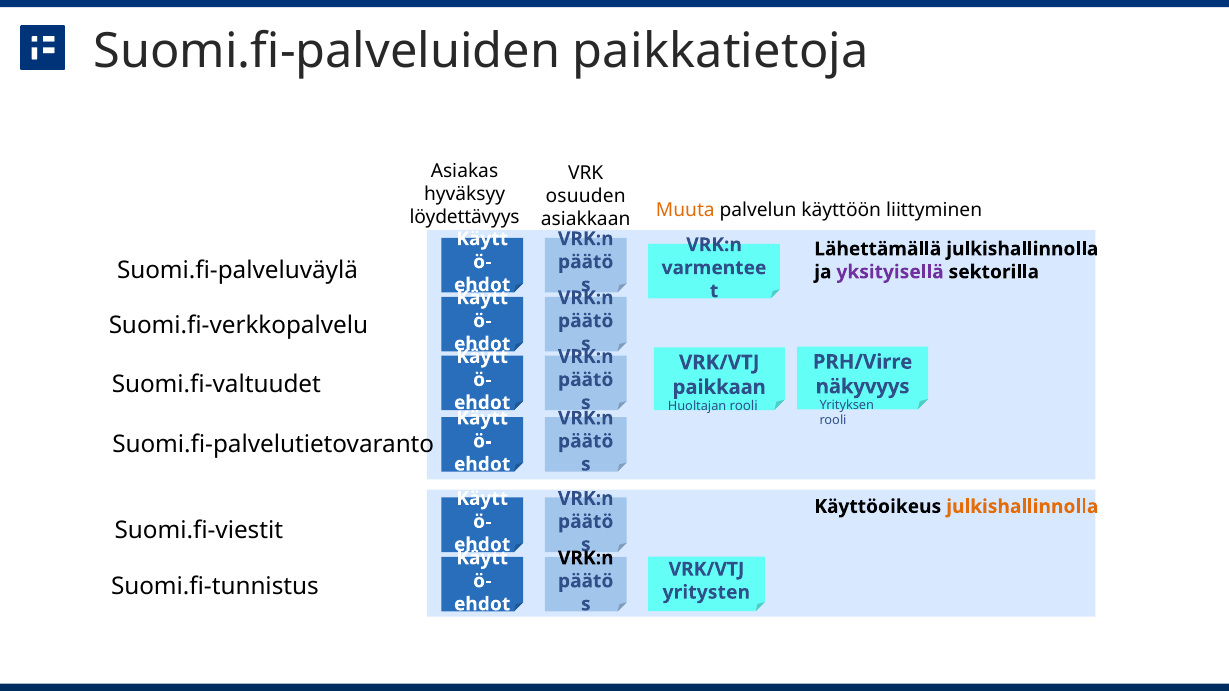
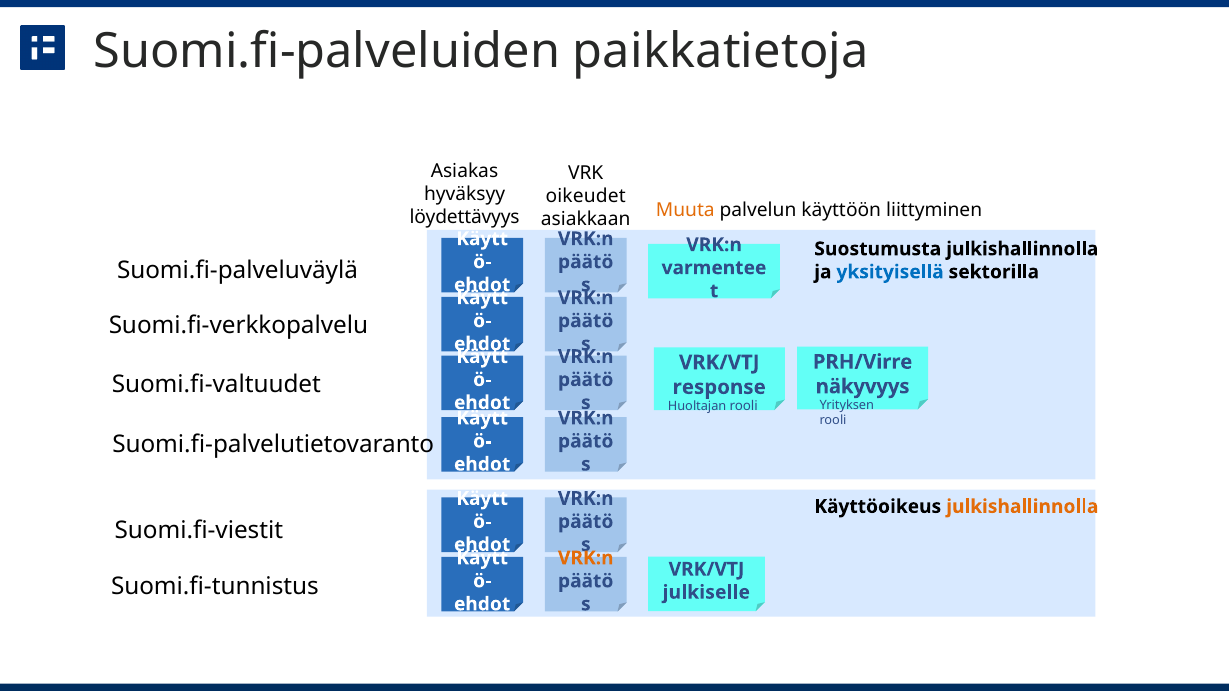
osuuden: osuuden -> oikeudet (586, 196)
Lähettämällä: Lähettämällä -> Suostumusta (878, 249)
yksityisellä colour: purple -> blue (890, 272)
paikkaan: paikkaan -> response (719, 387)
VRK:n colour: black -> orange (586, 558)
yritysten: yritysten -> julkiselle (706, 593)
